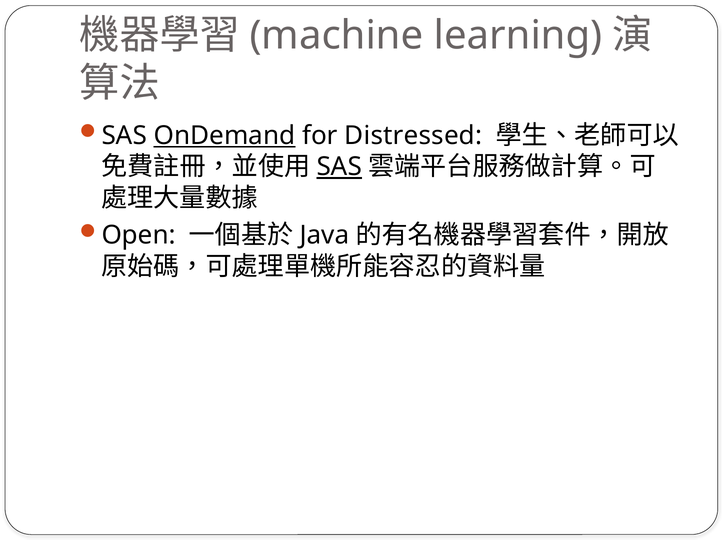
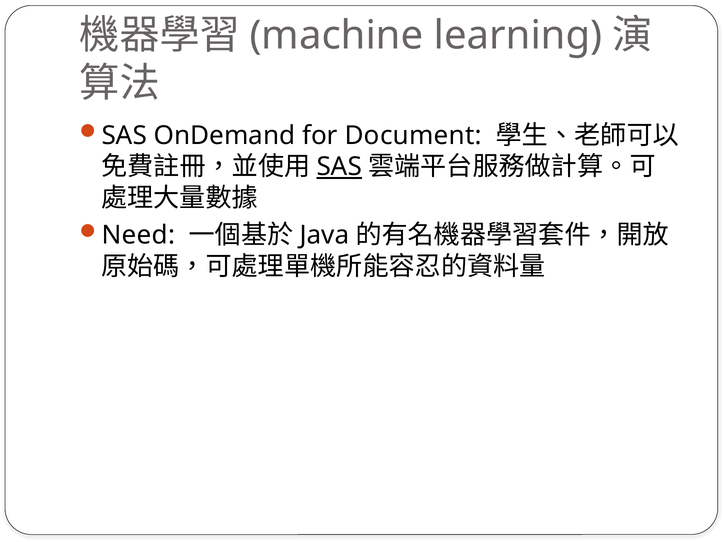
OnDemand underline: present -> none (224, 136)
Distressed: Distressed -> Document (413, 136)
Open: Open -> Need (138, 235)
